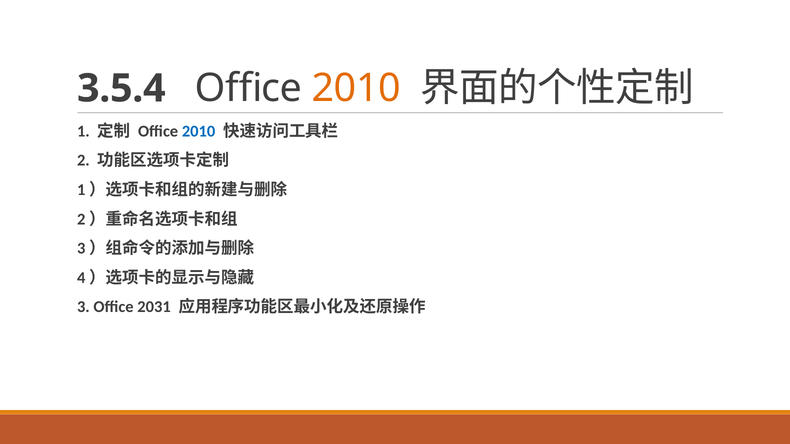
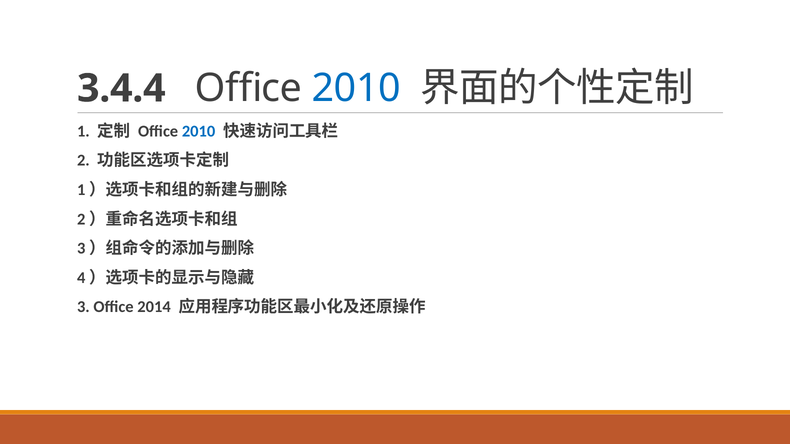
3.5.4: 3.5.4 -> 3.4.4 (121, 89)
2010 colour: orange -> blue (356, 89)
2031: 2031 -> 2014 (154, 307)
